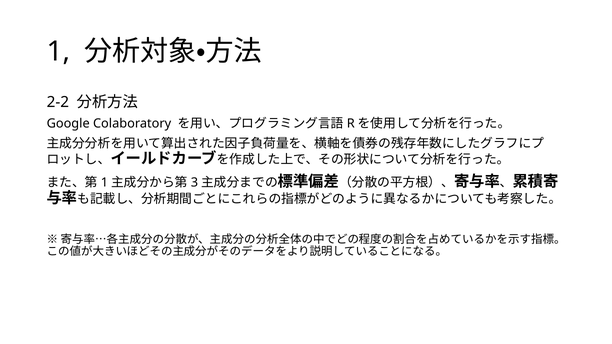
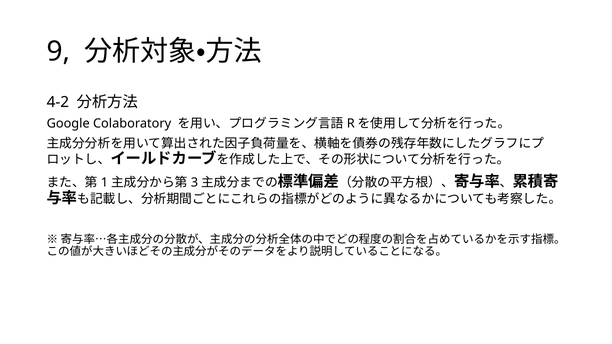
1: 1 -> 9 (58, 51)
2-2: 2-2 -> 4-2 (58, 102)
